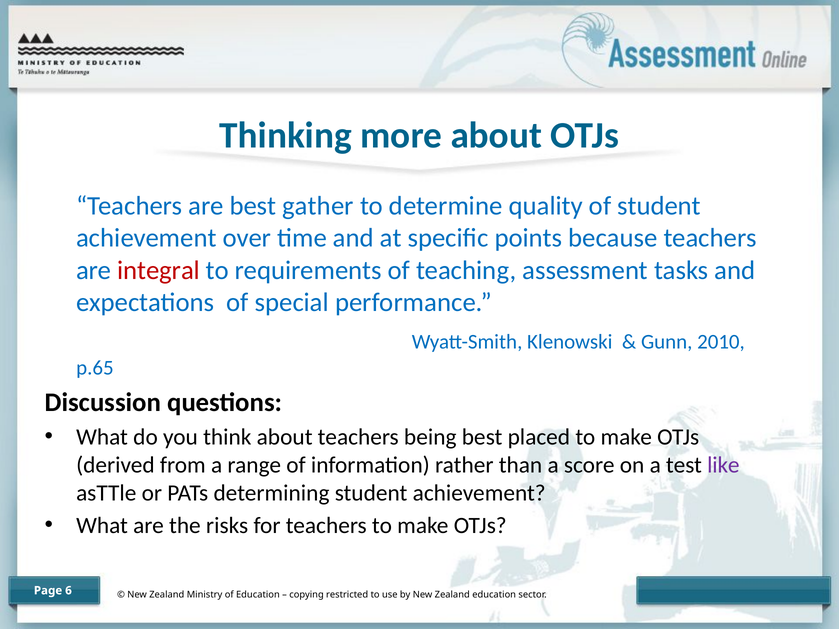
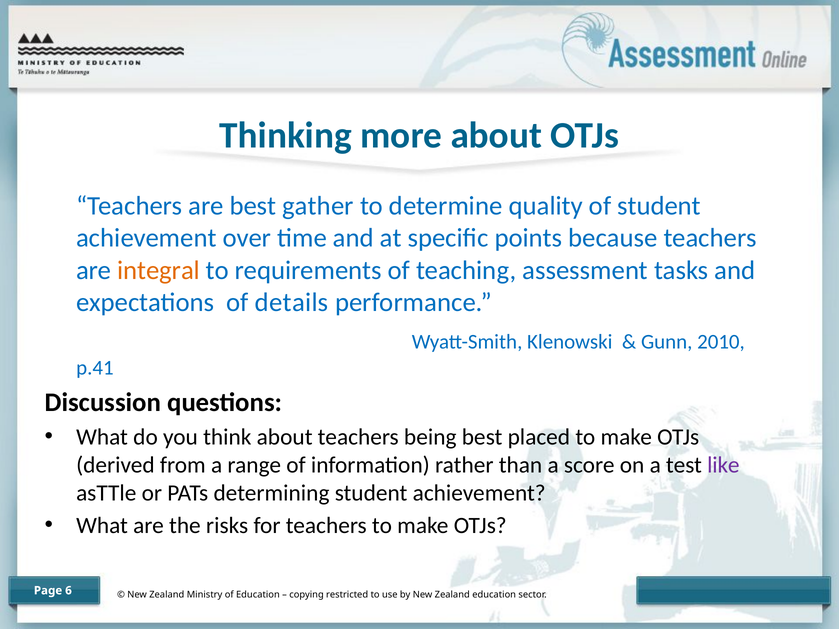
integral colour: red -> orange (159, 270)
special: special -> details (292, 302)
p.65: p.65 -> p.41 (95, 368)
